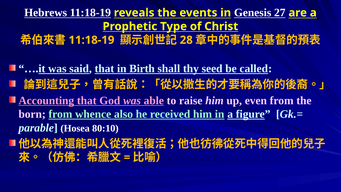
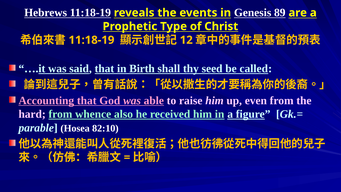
27: 27 -> 89 (280, 13)
28: 28 -> 12 (186, 40)
born: born -> hard (32, 114)
80:10: 80:10 -> 82:10 (105, 128)
